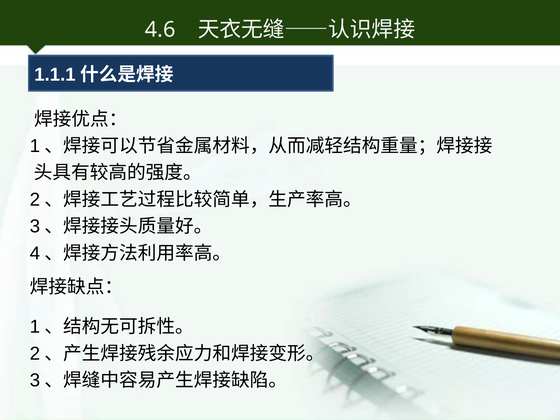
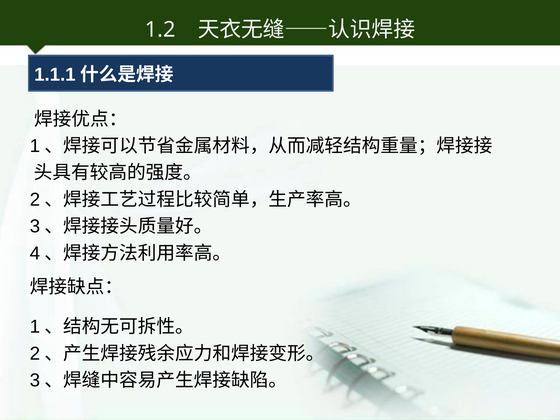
4.6: 4.6 -> 1.2 (160, 30)
